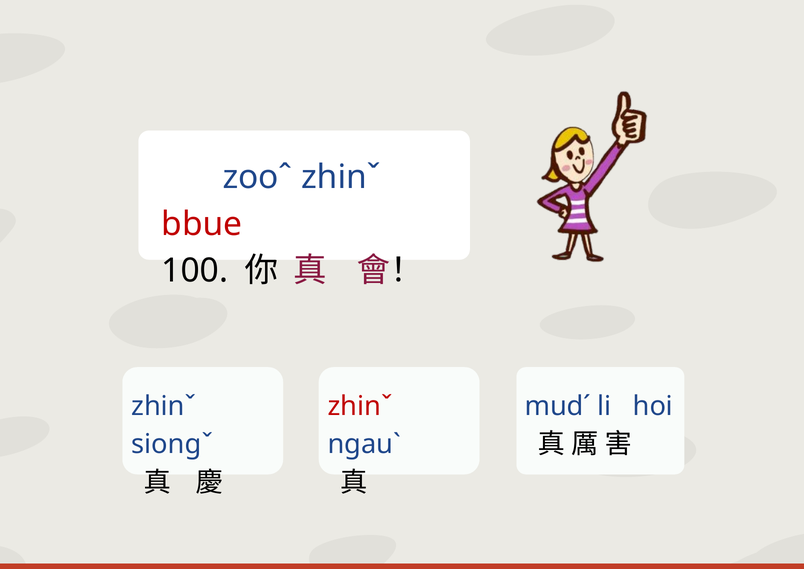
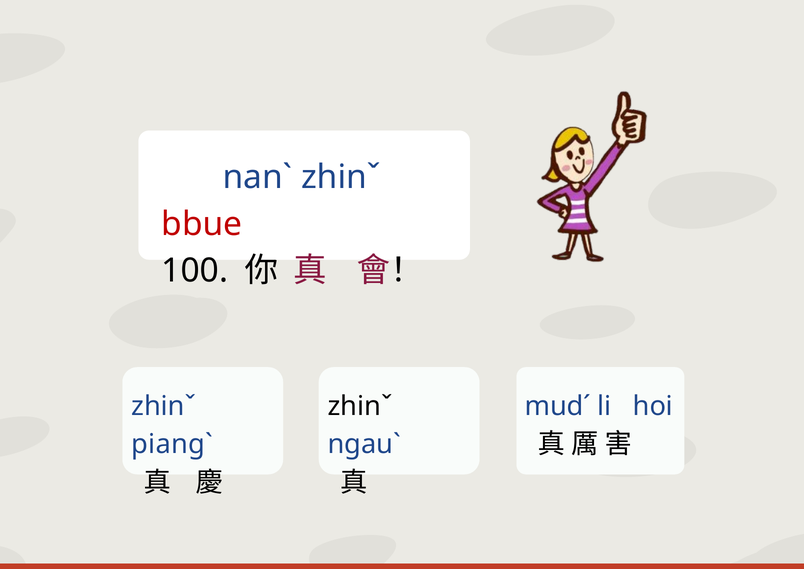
zooˆ: zooˆ -> nanˋ (257, 177)
zhinˇ colour: red -> black (360, 407)
siongˇ: siongˇ -> piangˋ (172, 445)
